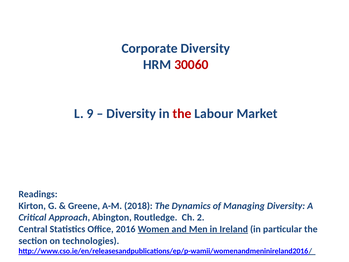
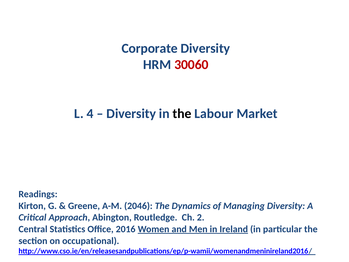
9: 9 -> 4 (90, 113)
the colour: red -> black (182, 113)
2018: 2018 -> 2046 (138, 206)
technologies: technologies -> occupational (91, 241)
